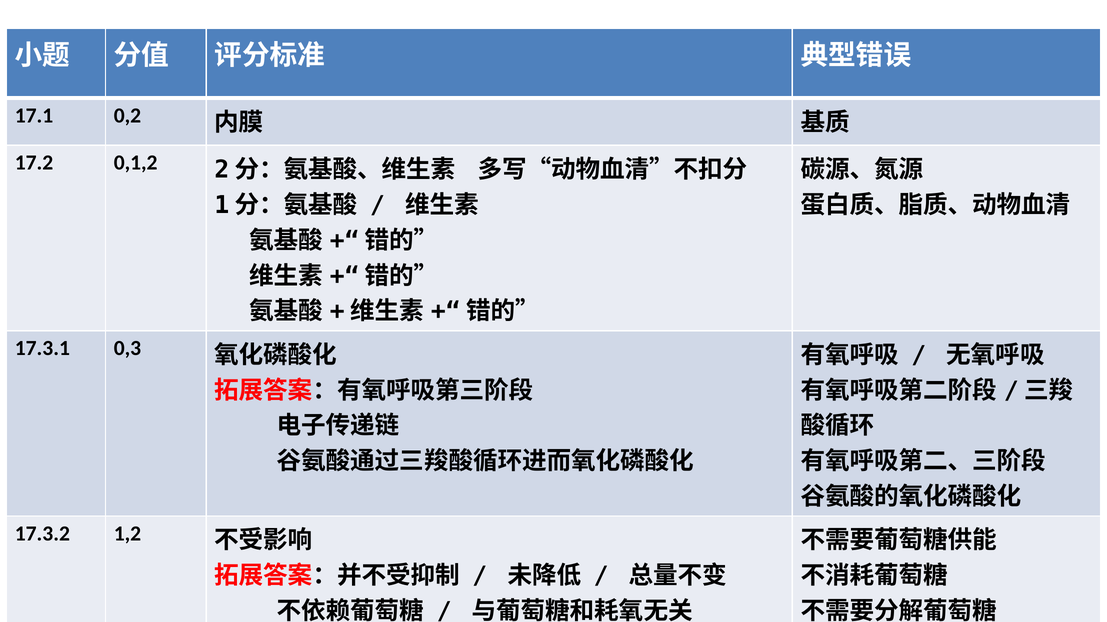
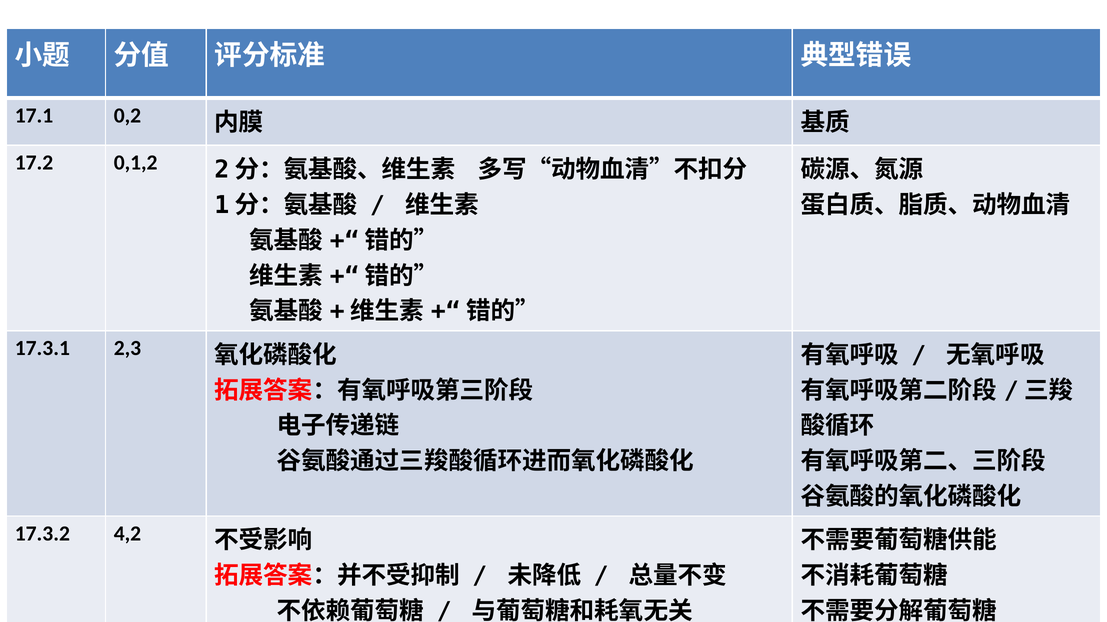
0,3: 0,3 -> 2,3 (127, 349)
1,2: 1,2 -> 4,2 (127, 534)
